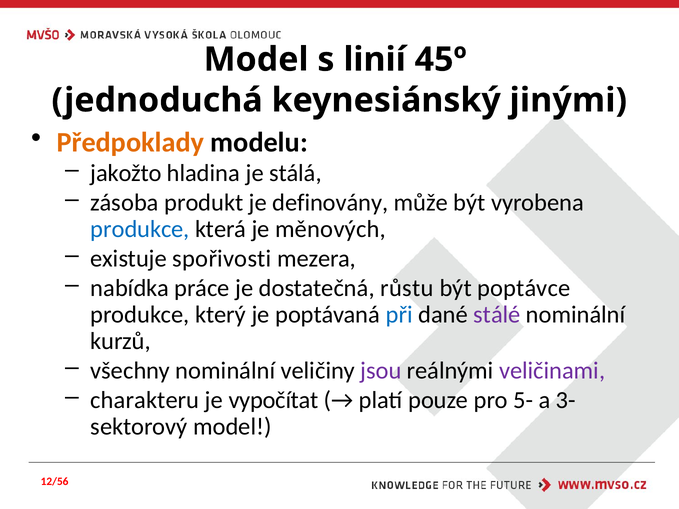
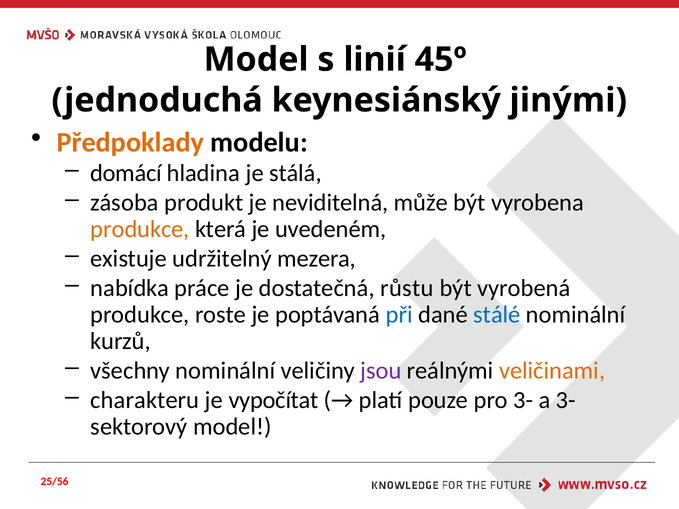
jakožto: jakožto -> domácí (126, 173)
definovány: definovány -> neviditelná (330, 203)
produkce colour: blue -> orange (140, 229)
měnových: měnových -> uvedeném (331, 229)
spořivosti: spořivosti -> udržitelný (222, 259)
poptávce: poptávce -> vyrobená (524, 288)
který: který -> roste (221, 315)
stálé colour: purple -> blue (497, 315)
veličinami colour: purple -> orange (552, 371)
pro 5-: 5- -> 3- (523, 400)
12/56: 12/56 -> 25/56 (55, 482)
